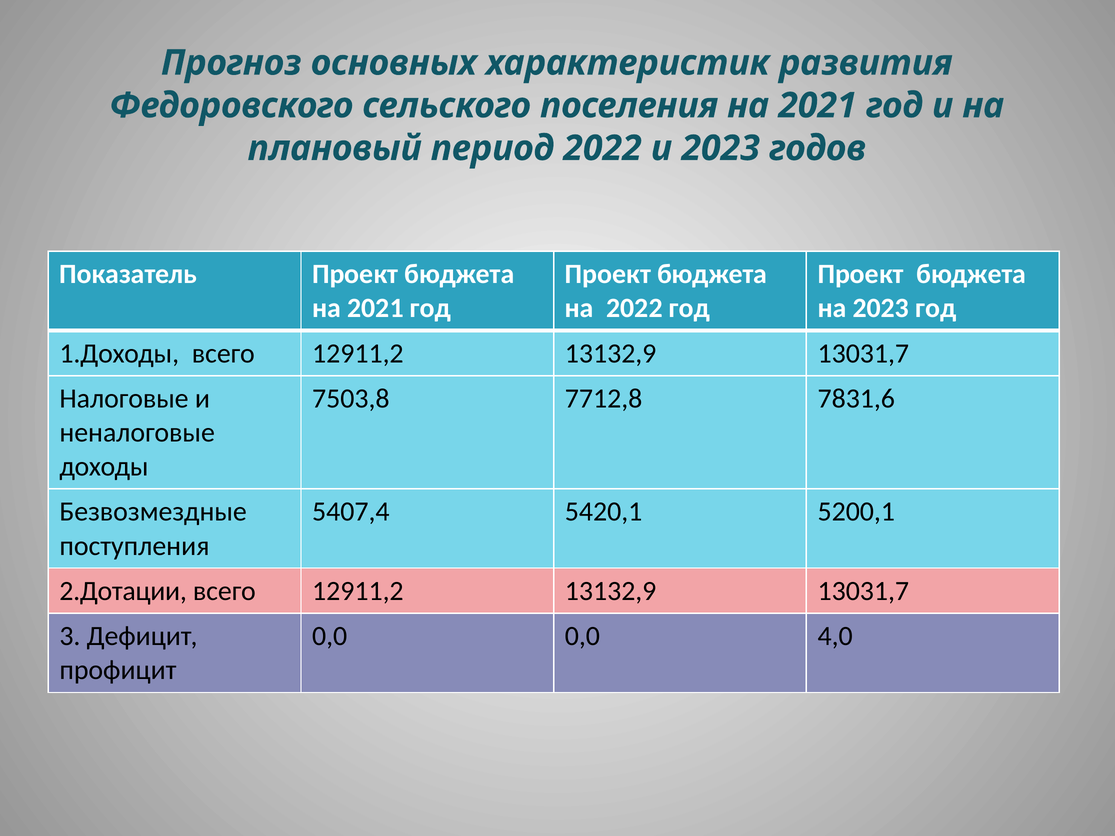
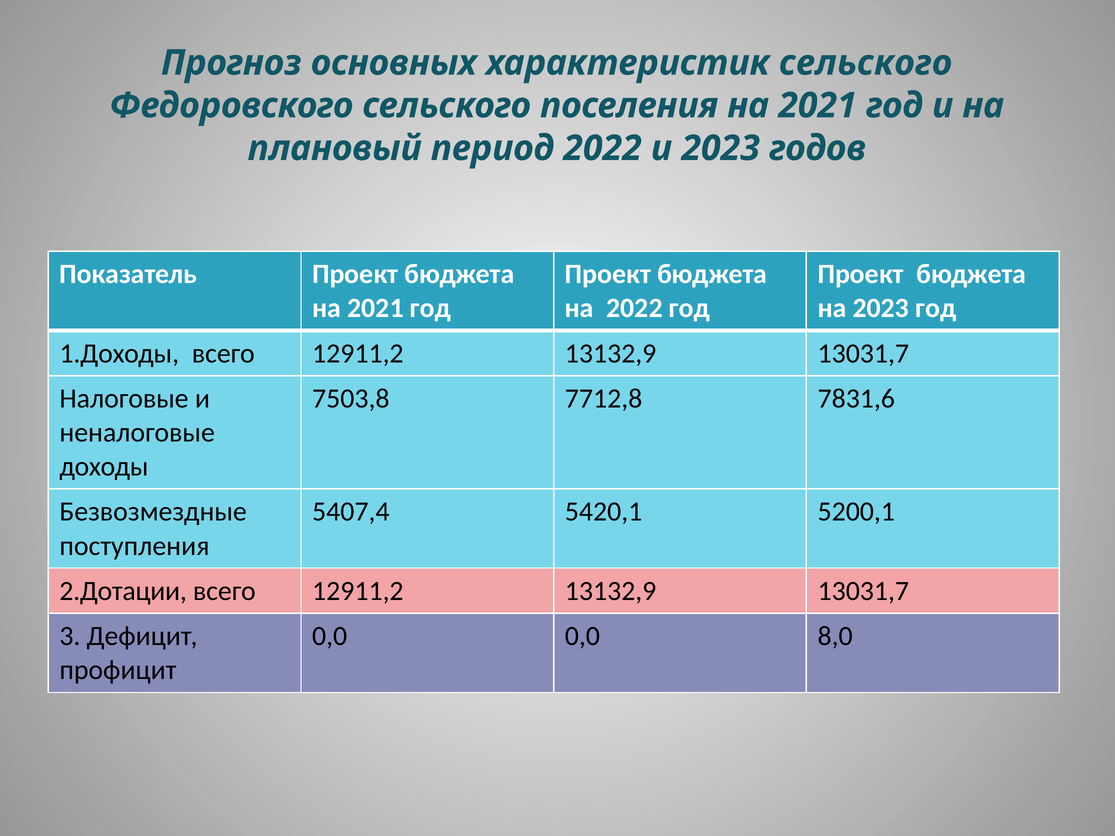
характеристик развития: развития -> сельского (866, 63)
4,0: 4,0 -> 8,0 (835, 636)
